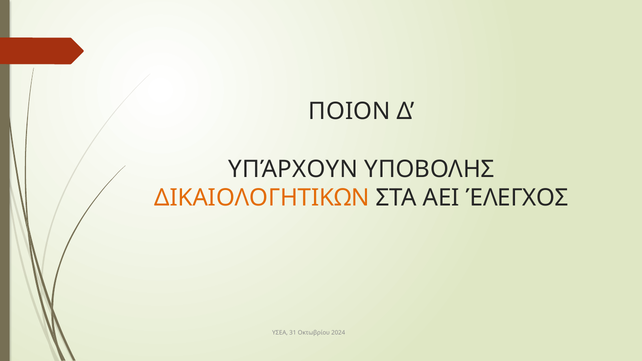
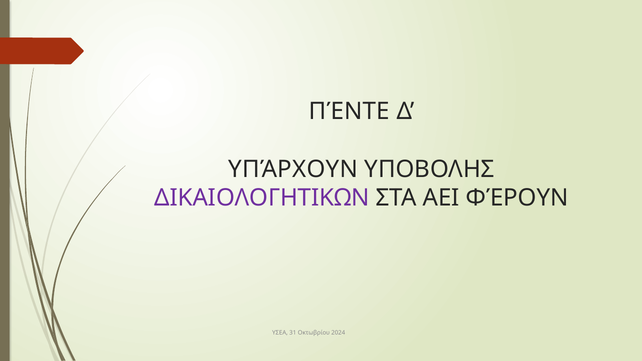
ΠΟΙΟΝ: ΠΟΙΟΝ -> ΠΈΝΤΕ (349, 111)
ΔΙΚΑΙΟΛΟΓΗΤΙΚΩΝ colour: orange -> purple (262, 198)
ΈΛΕΓΧΟΣ: ΈΛΕΓΧΟΣ -> ΦΈΡΟΥΝ (517, 198)
